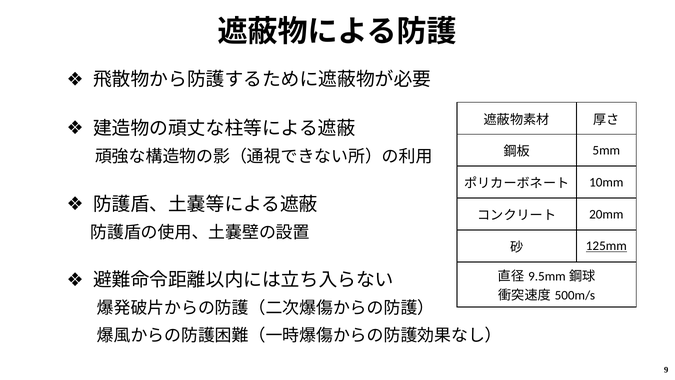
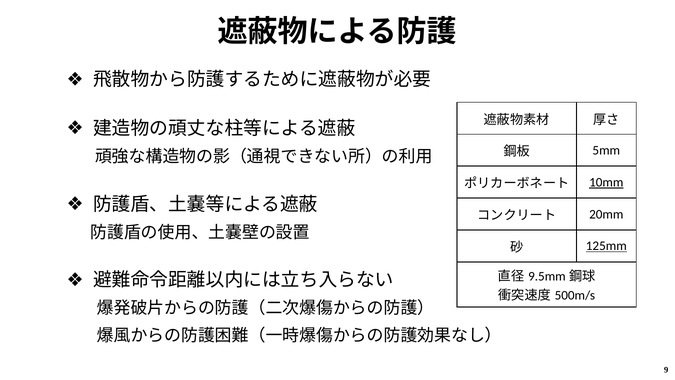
10mm underline: none -> present (606, 182)
